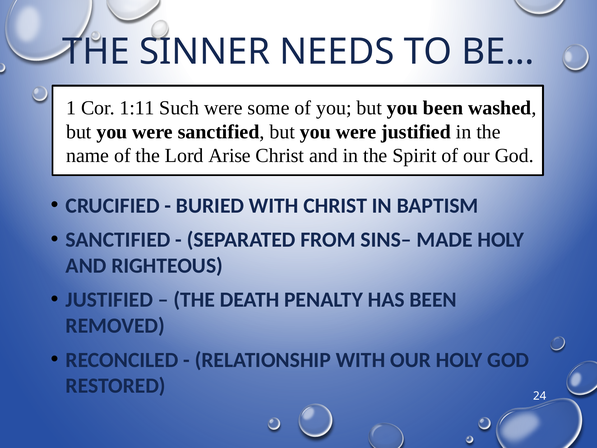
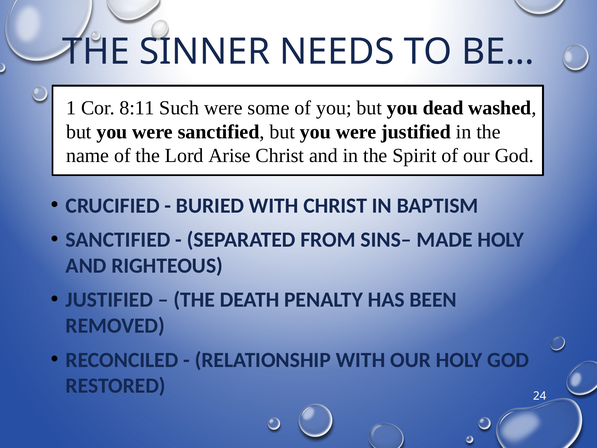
1:11: 1:11 -> 8:11 (137, 108)
you been: been -> dead (443, 108)
